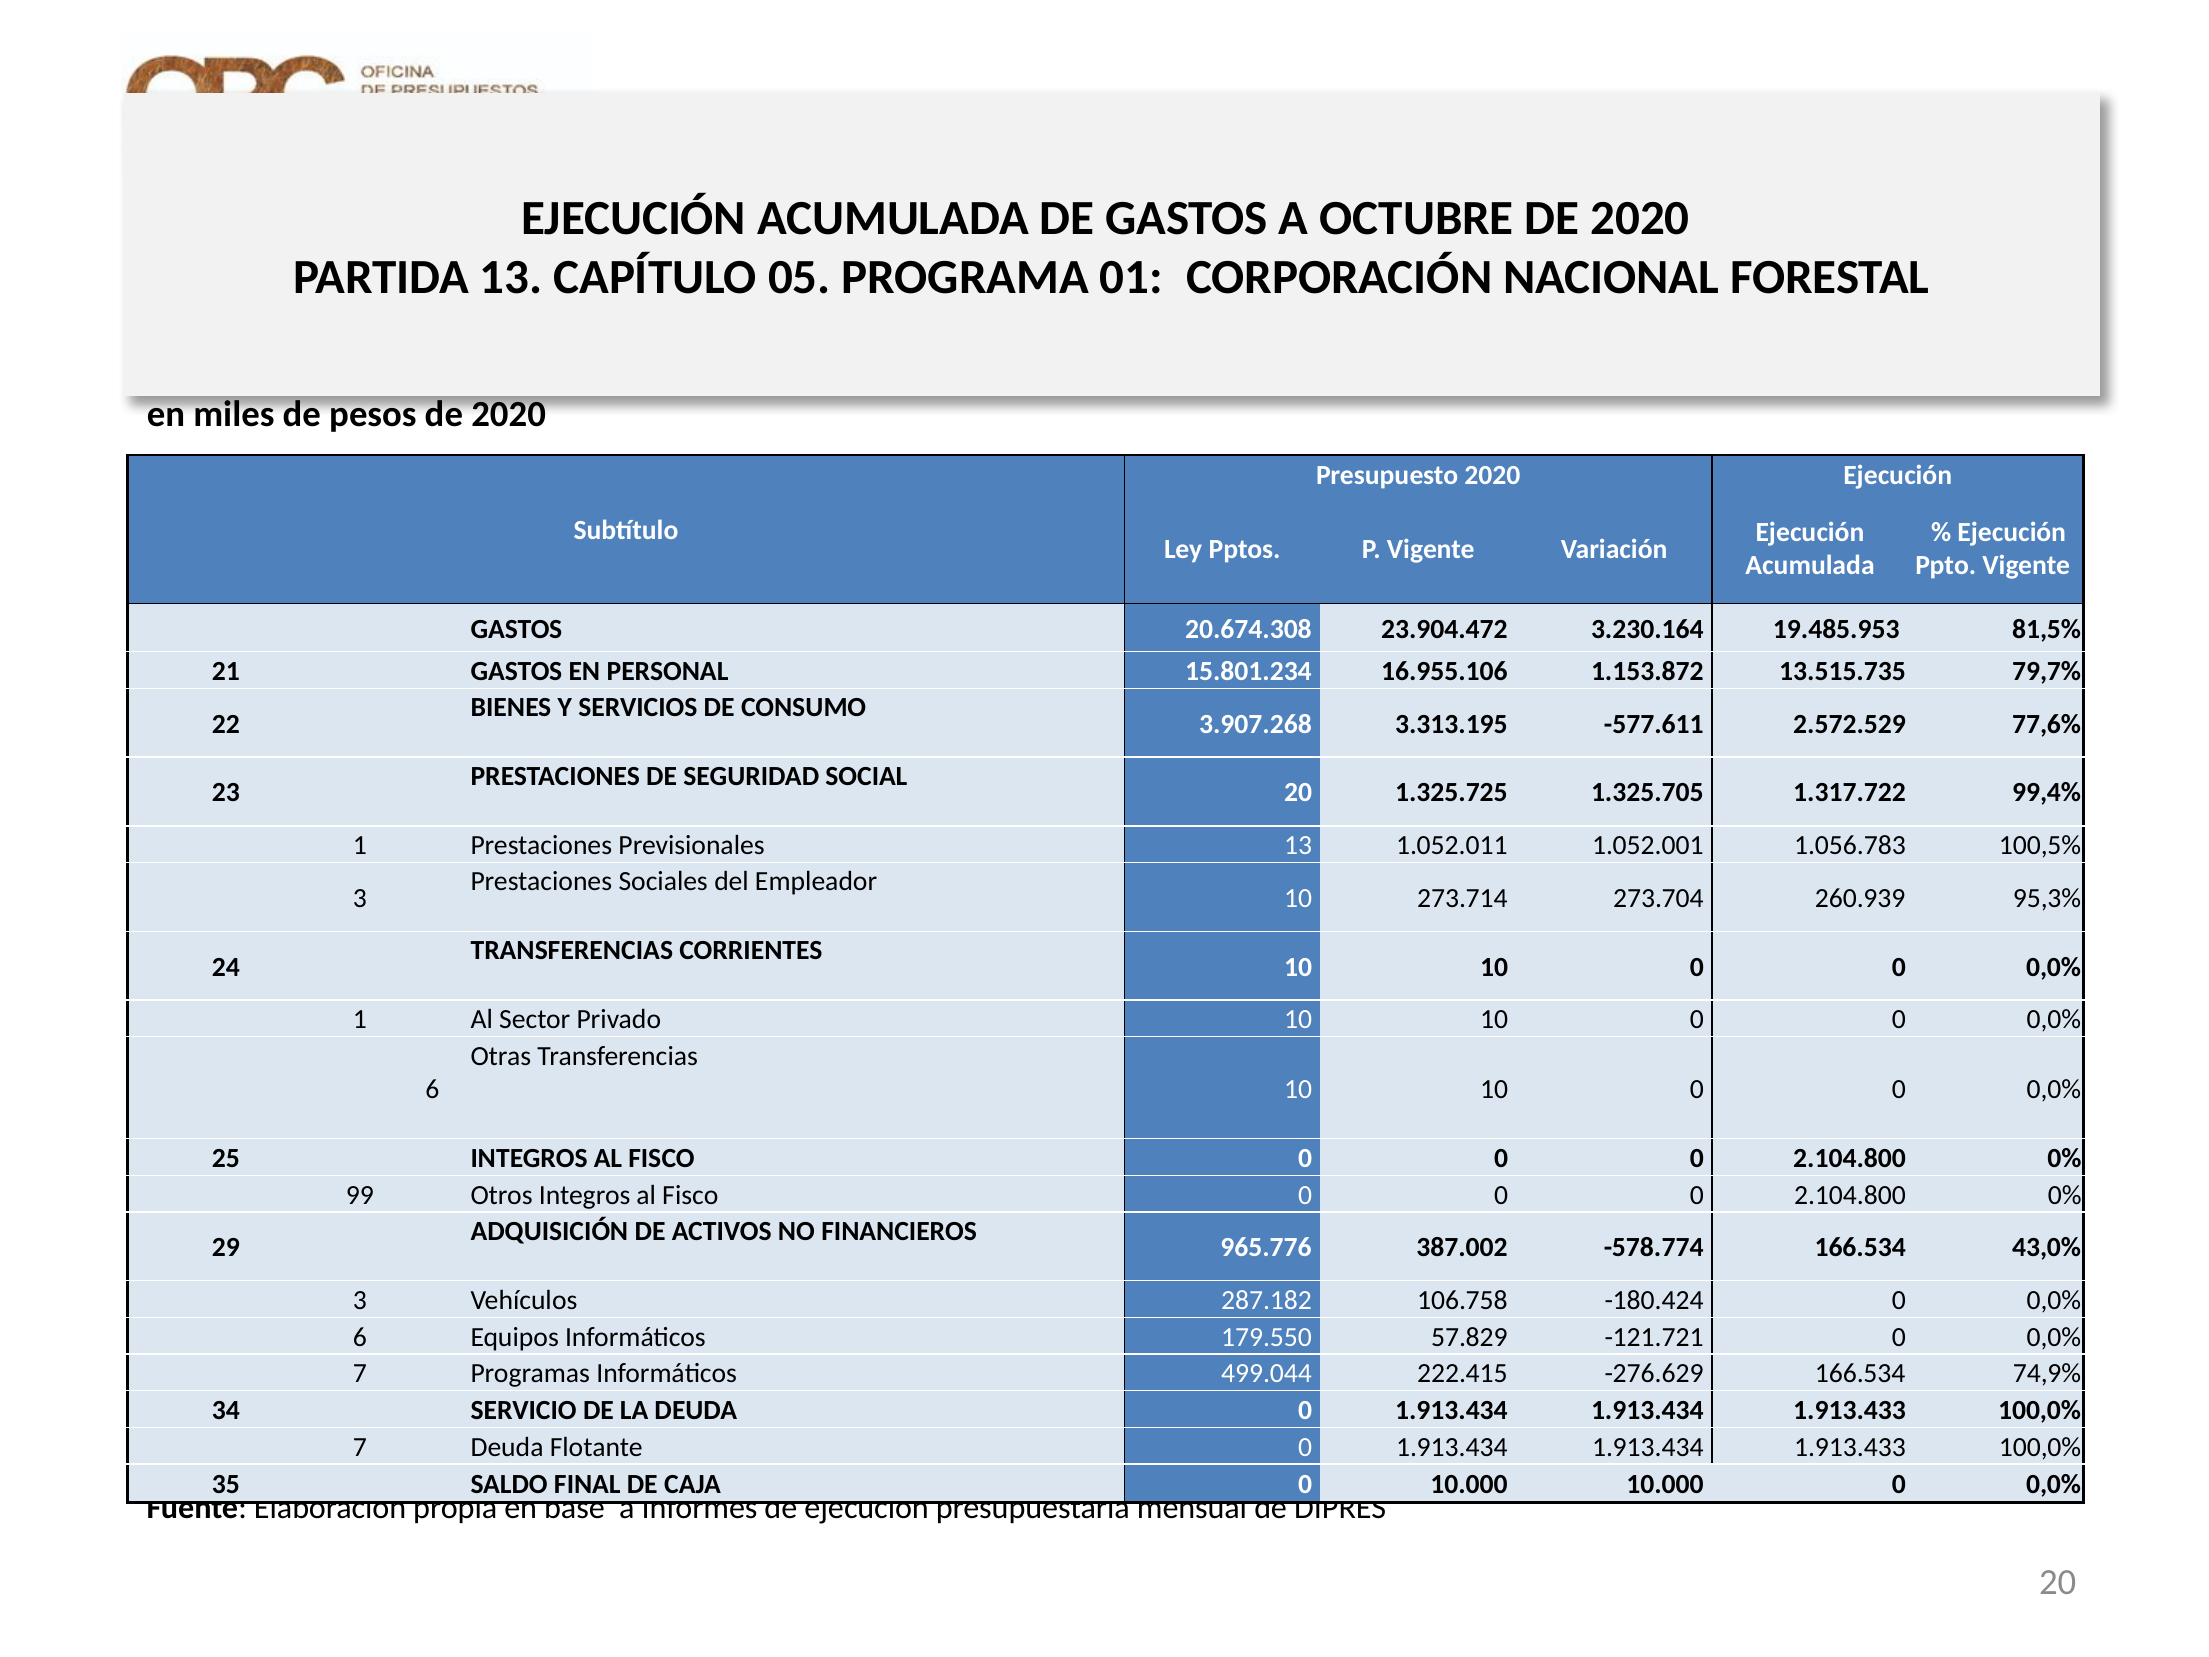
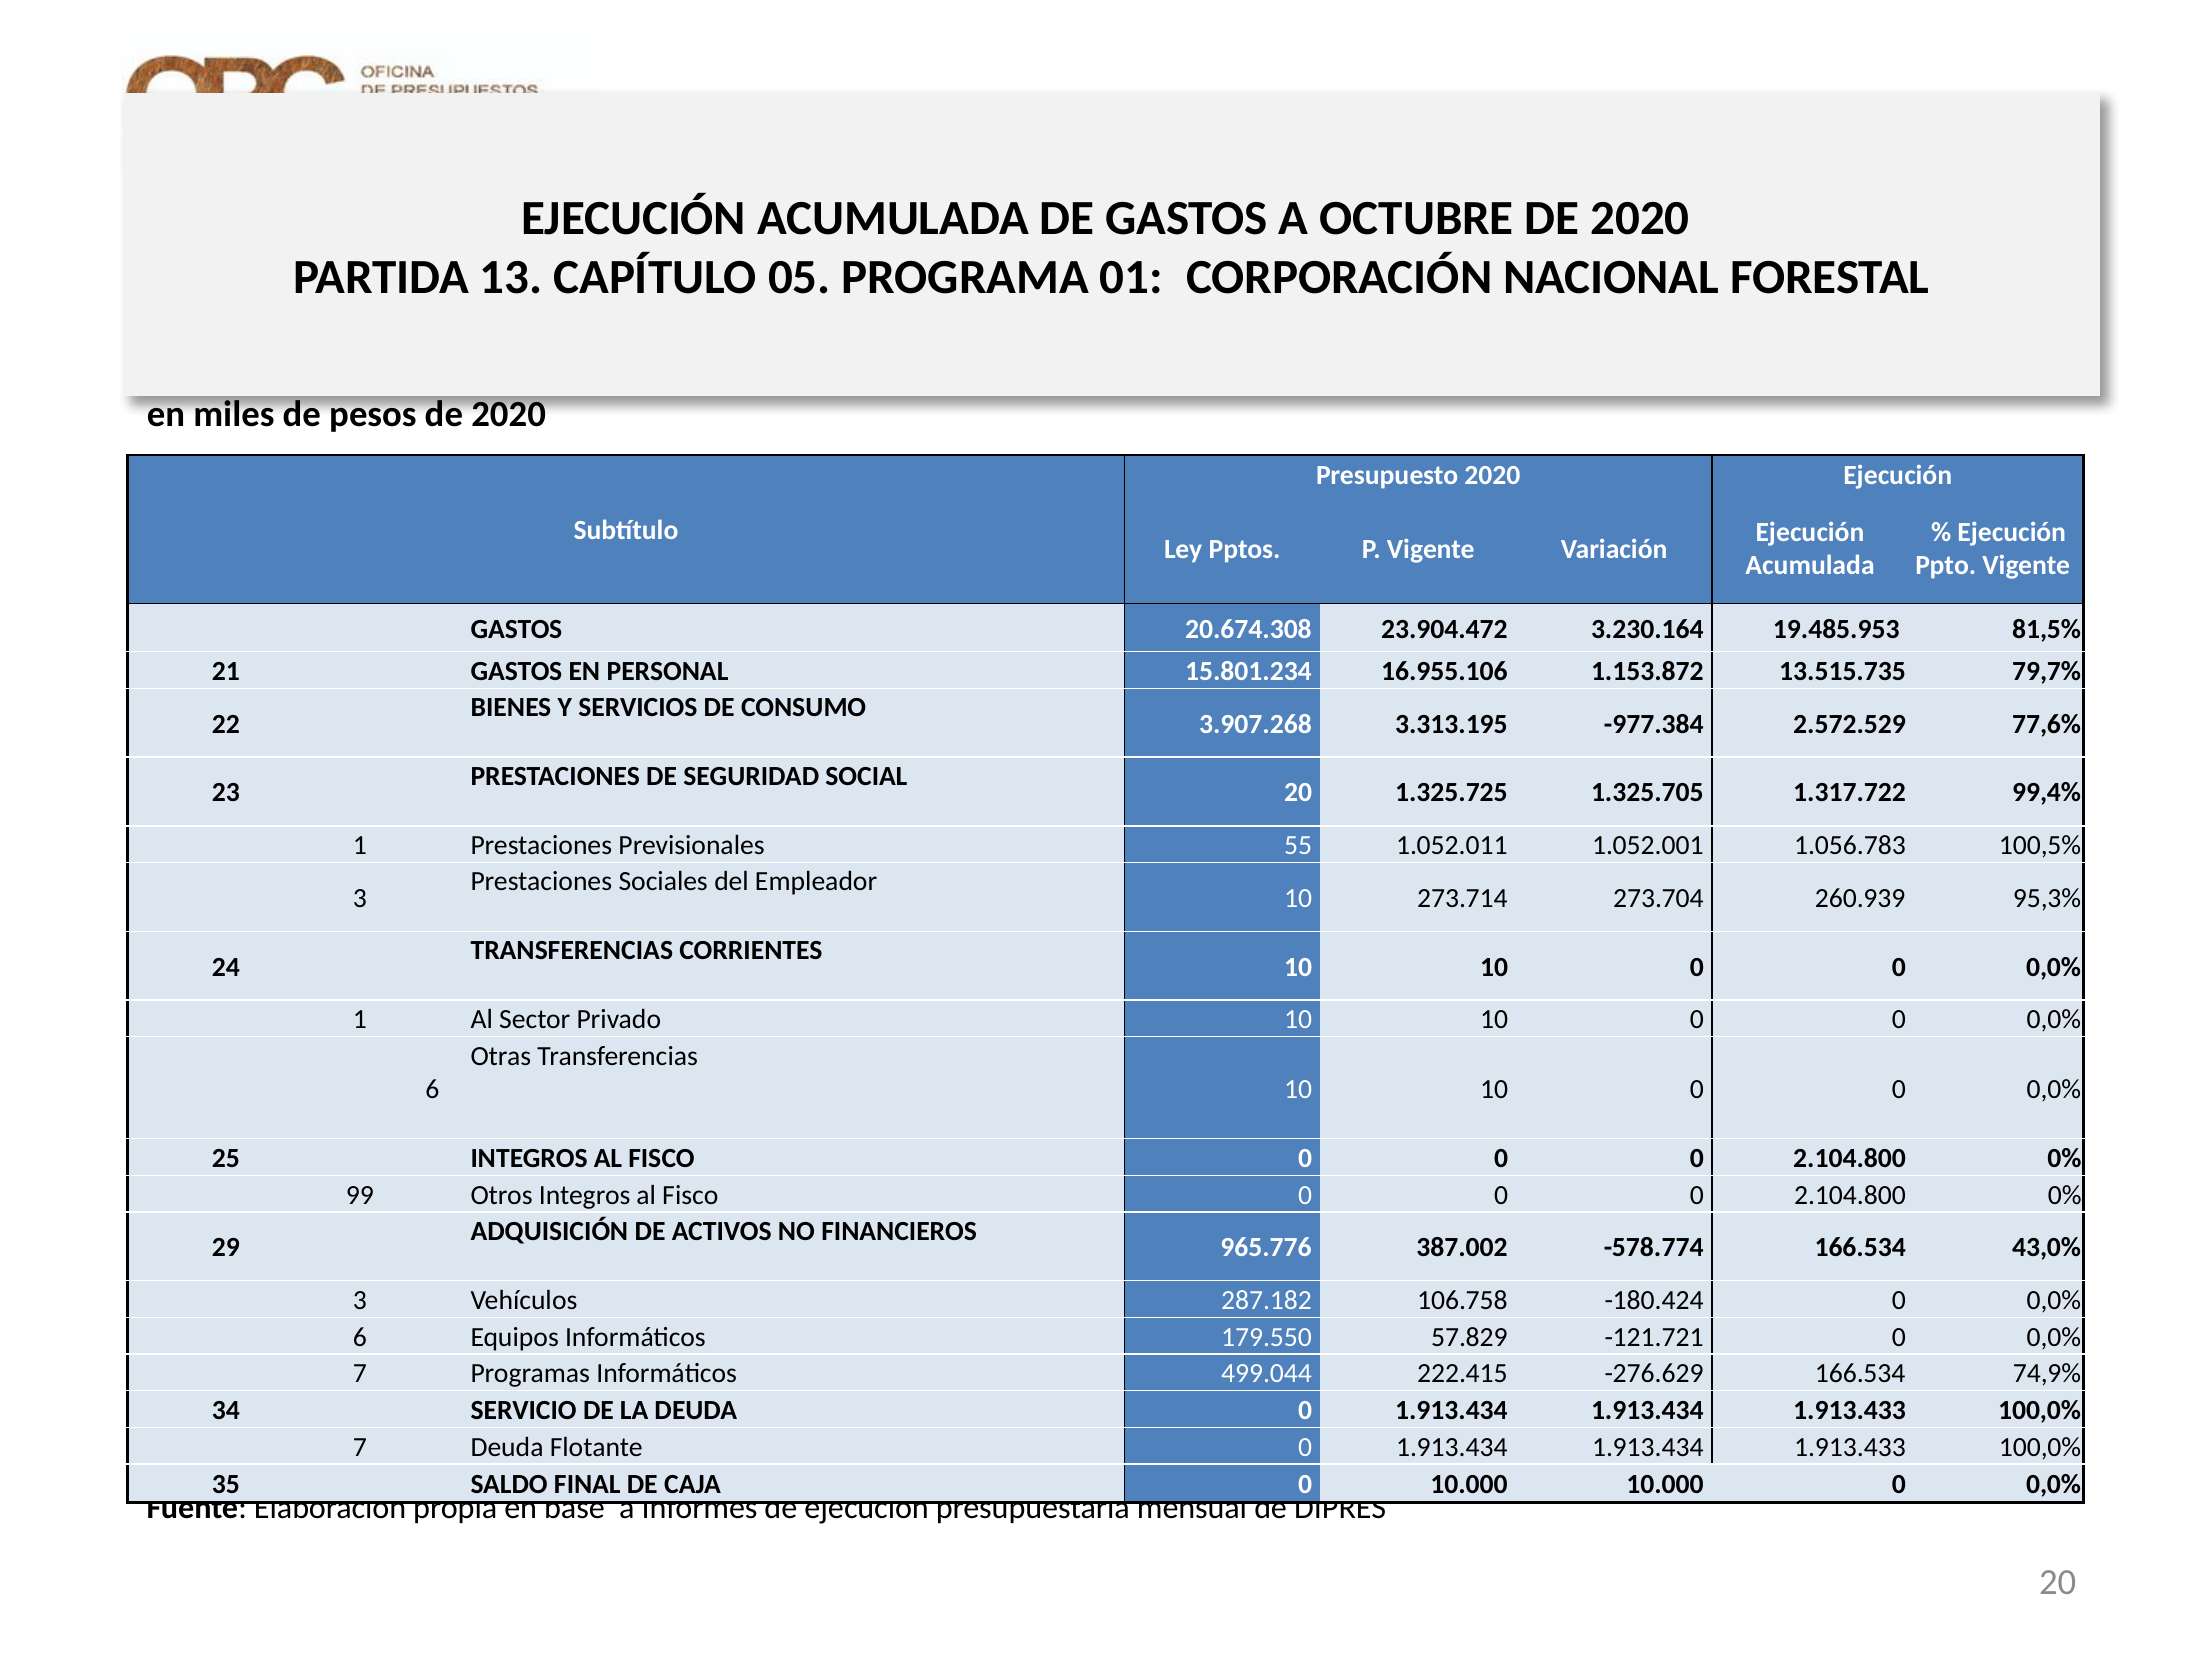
-577.611: -577.611 -> -977.384 (1654, 724)
Previsionales 13: 13 -> 55 (1298, 845)
